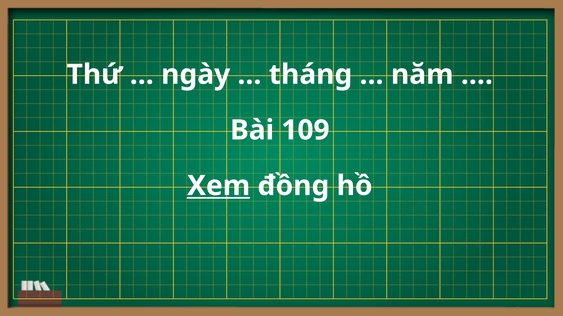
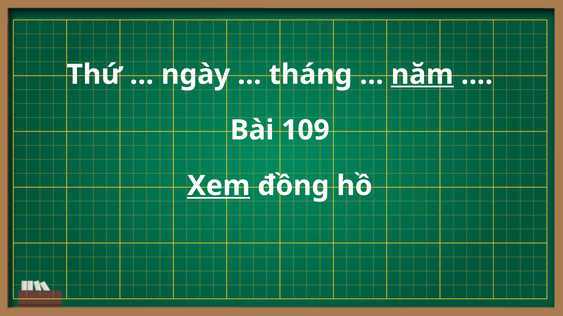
năm underline: none -> present (422, 75)
